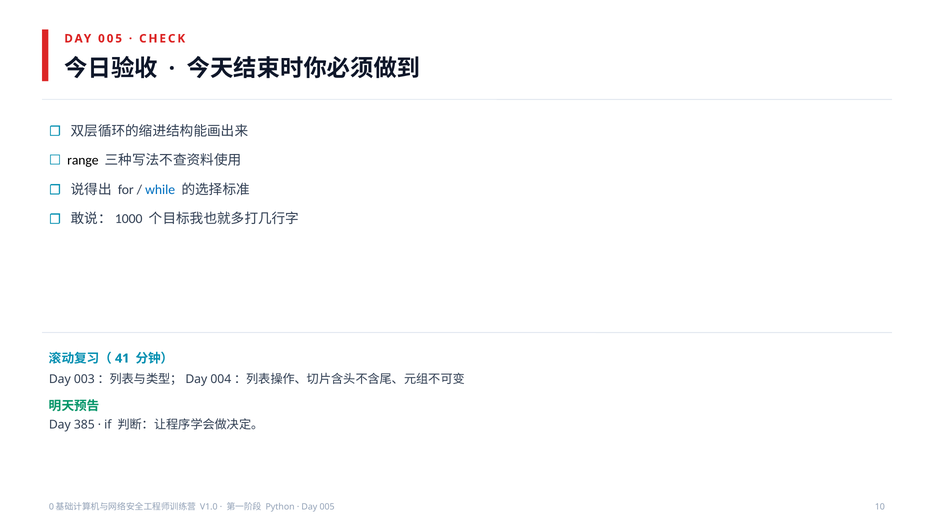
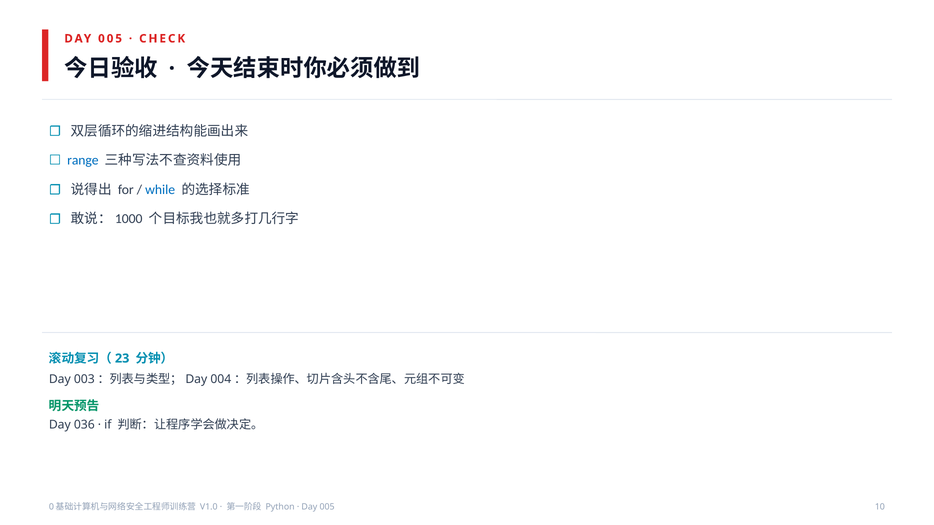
range colour: black -> blue (83, 160)
41: 41 -> 23 (122, 359)
385: 385 -> 036 (84, 425)
